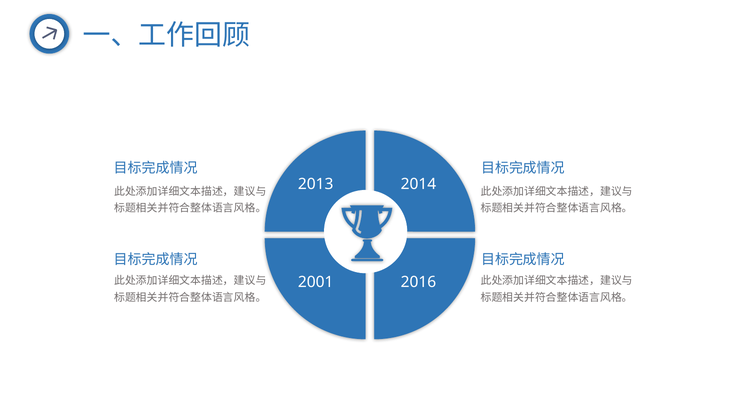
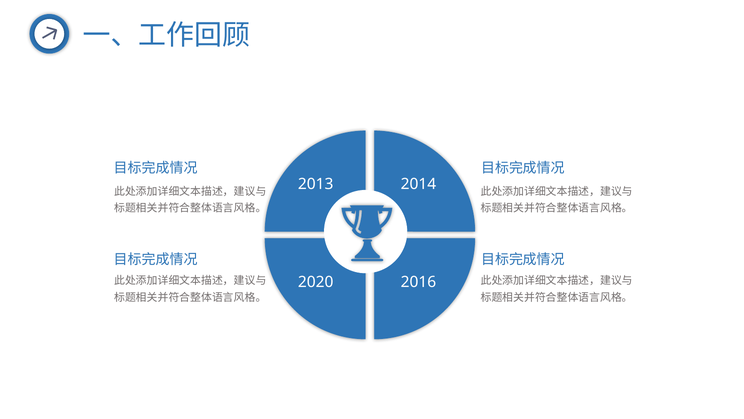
2001: 2001 -> 2020 (316, 282)
